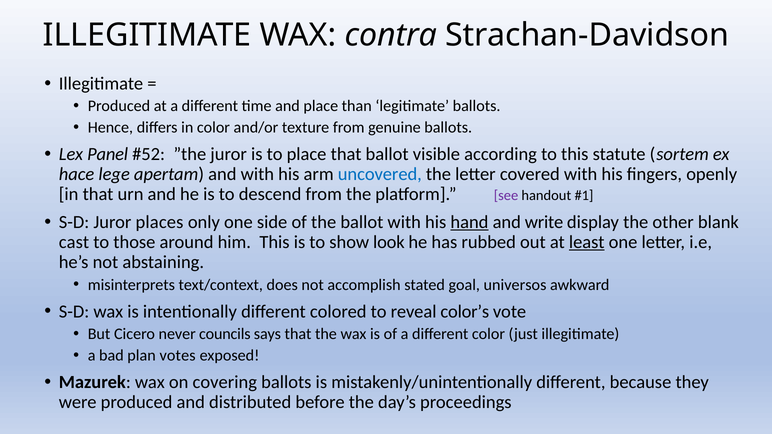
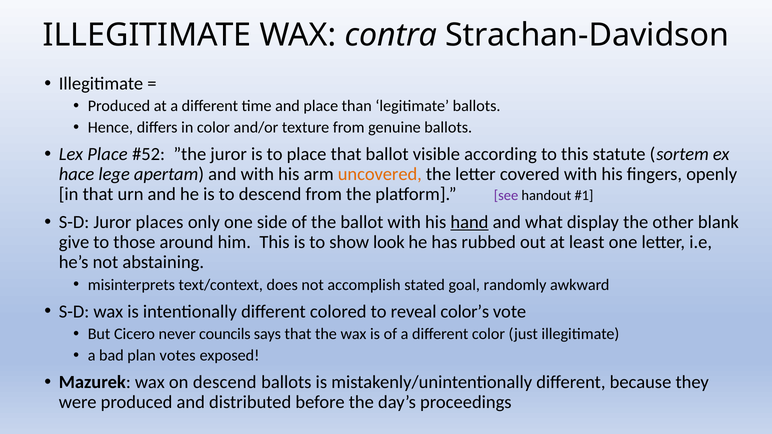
Lex Panel: Panel -> Place (107, 154)
uncovered colour: blue -> orange (380, 174)
write: write -> what (544, 222)
cast: cast -> give (74, 242)
least underline: present -> none (587, 242)
universos: universos -> randomly (515, 285)
on covering: covering -> descend (225, 382)
